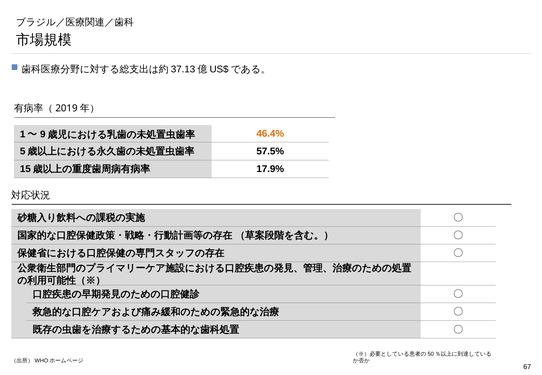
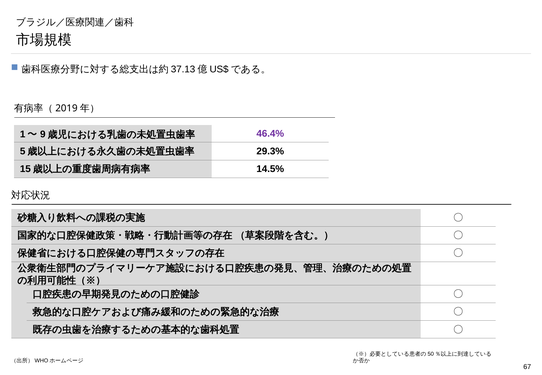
46.4% colour: orange -> purple (270, 134)
57.5%: 57.5% -> 29.3% (270, 151)
17.9%: 17.9% -> 14.5% (270, 169)
